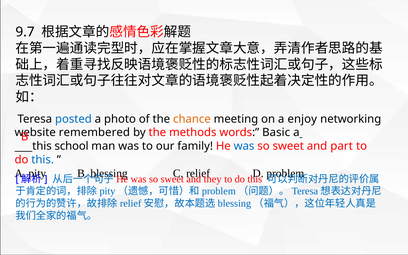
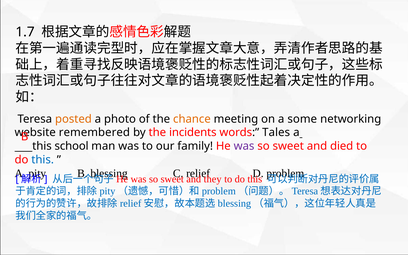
9.7: 9.7 -> 1.7 (25, 32)
posted colour: blue -> orange (73, 119)
enjoy: enjoy -> some (302, 119)
methods: methods -> incidents (193, 133)
Basic: Basic -> Tales (276, 133)
was colour: blue -> purple (244, 146)
part: part -> died (342, 146)
